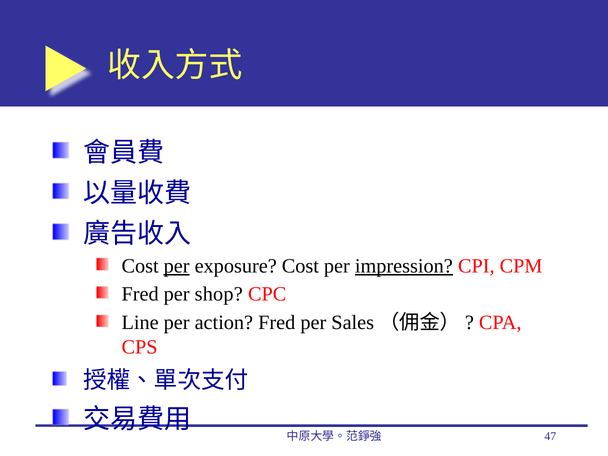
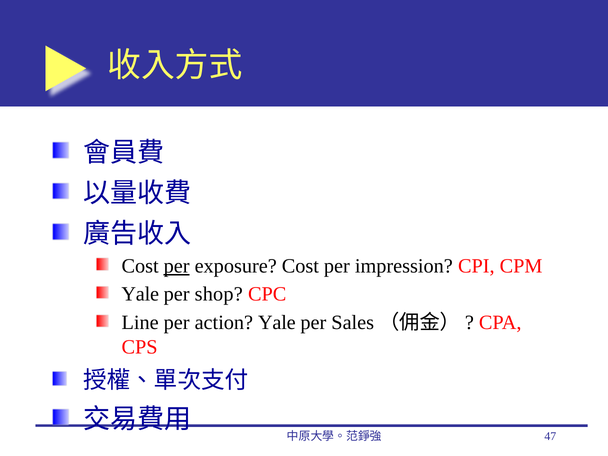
impression underline: present -> none (404, 266)
Fred: Fred -> Yale (140, 294)
action Fred: Fred -> Yale (277, 323)
